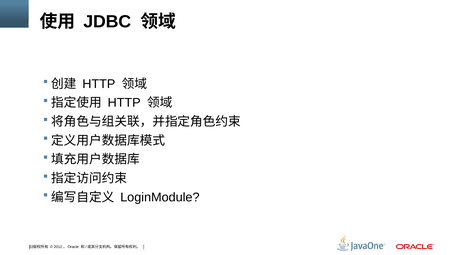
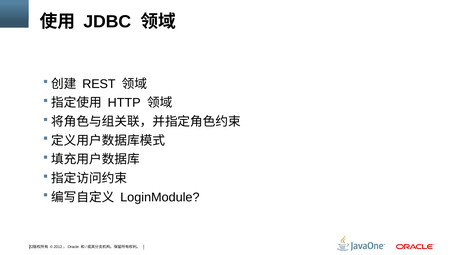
HTTP: HTTP -> REST (99, 84)
